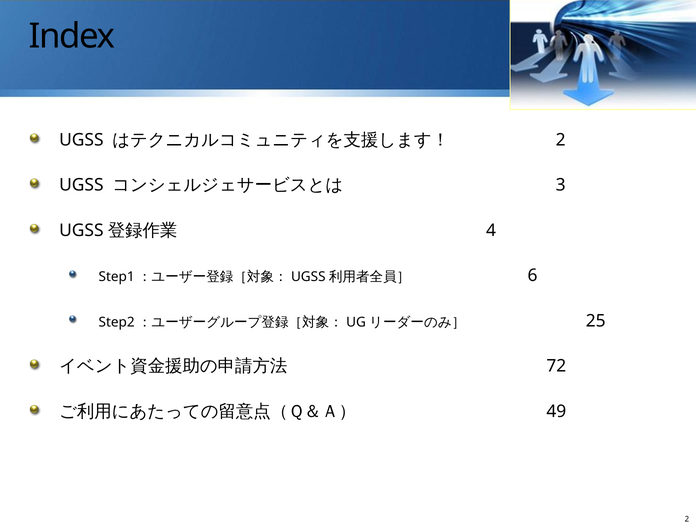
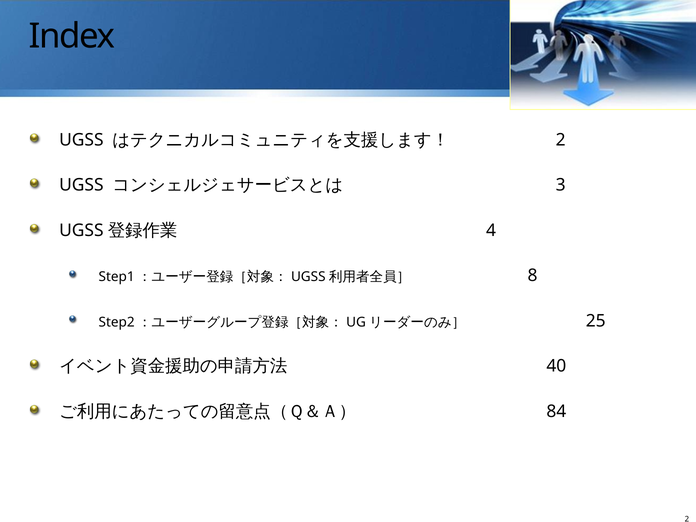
6: 6 -> 8 (533, 276)
72: 72 -> 40 (556, 366)
49: 49 -> 84 (556, 411)
